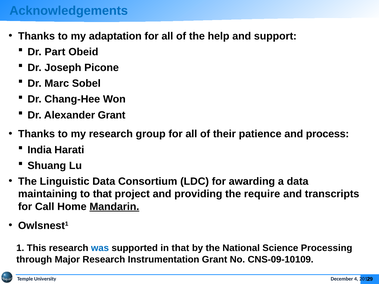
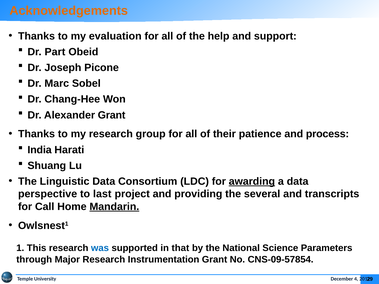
Acknowledgements colour: blue -> orange (69, 11)
adaptation: adaptation -> evaluation (115, 36)
awarding underline: none -> present (252, 182)
maintaining: maintaining -> perspective (48, 194)
to that: that -> last (102, 194)
require: require -> several (262, 194)
Processing: Processing -> Parameters (327, 248)
CNS-09-10109: CNS-09-10109 -> CNS-09-57854 (281, 260)
